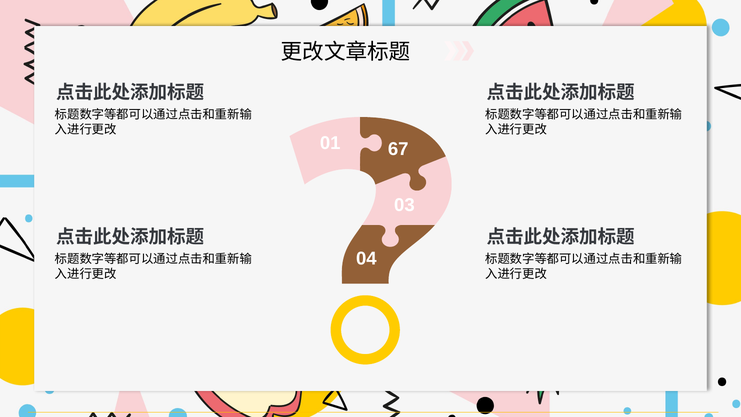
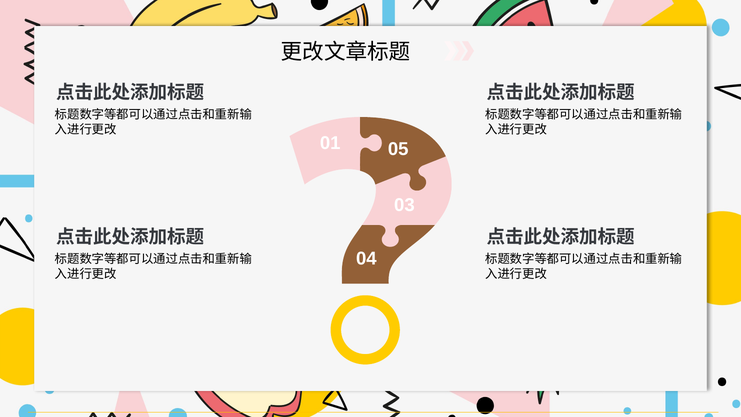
67: 67 -> 05 (398, 149)
